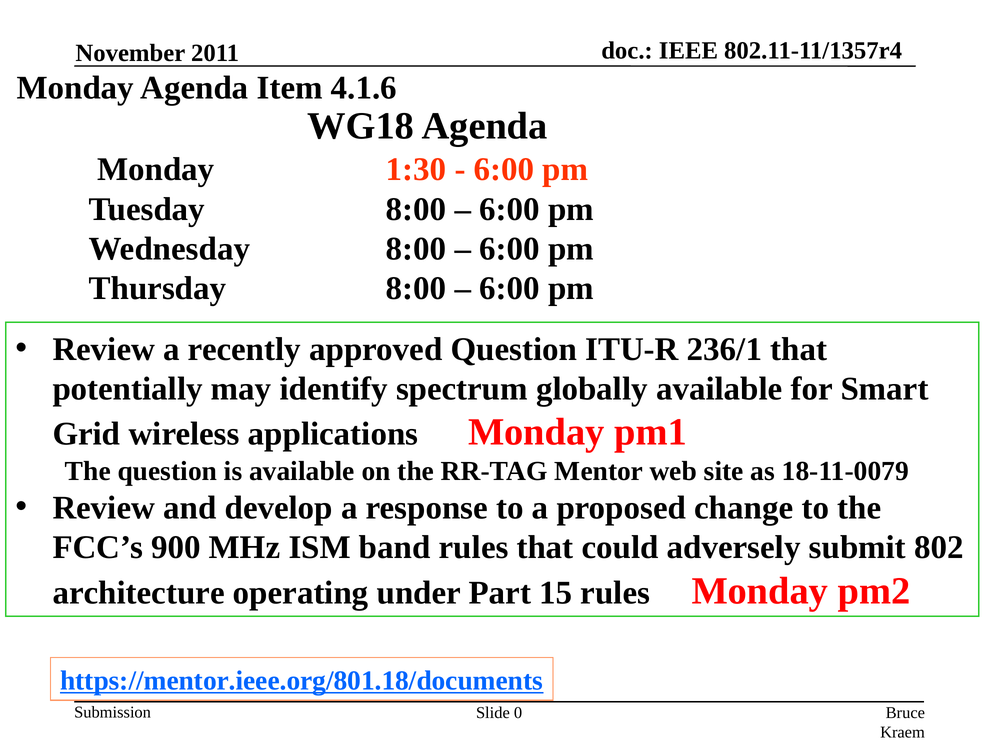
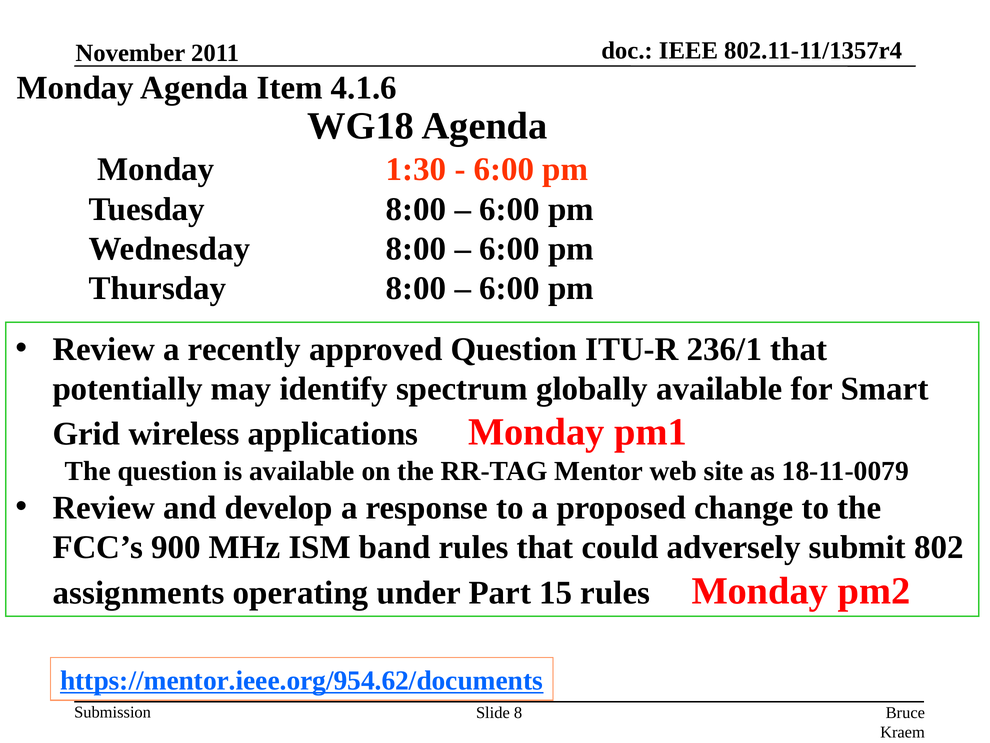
architecture: architecture -> assignments (139, 592)
https://mentor.ieee.org/801.18/documents: https://mentor.ieee.org/801.18/documents -> https://mentor.ieee.org/954.62/documents (302, 680)
0: 0 -> 8 (518, 712)
